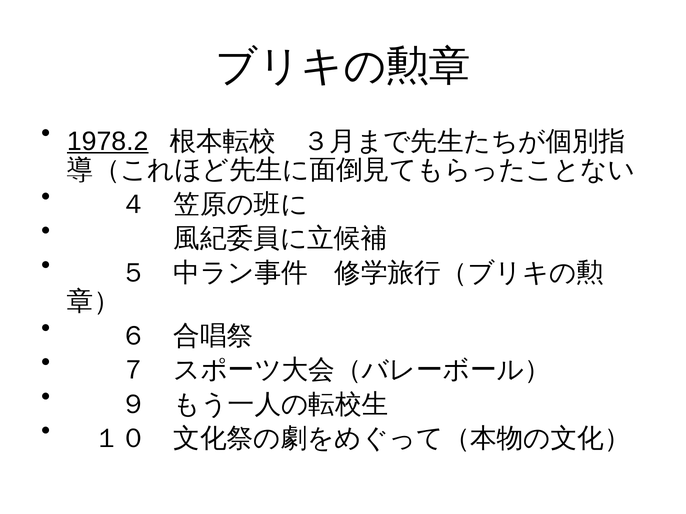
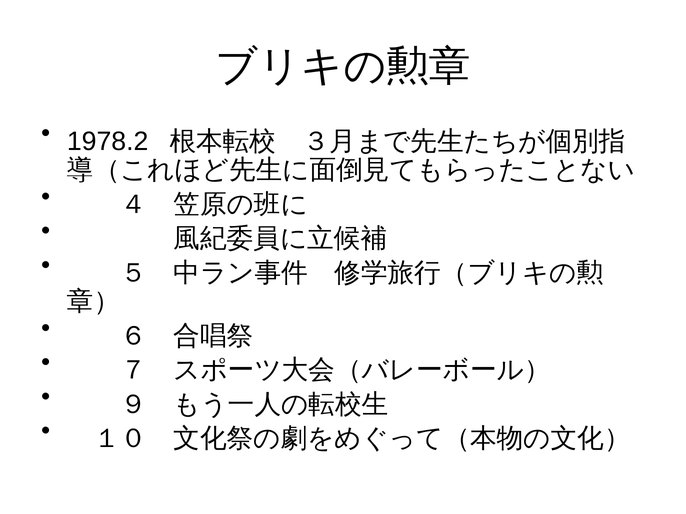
1978.2 underline: present -> none (108, 141)
